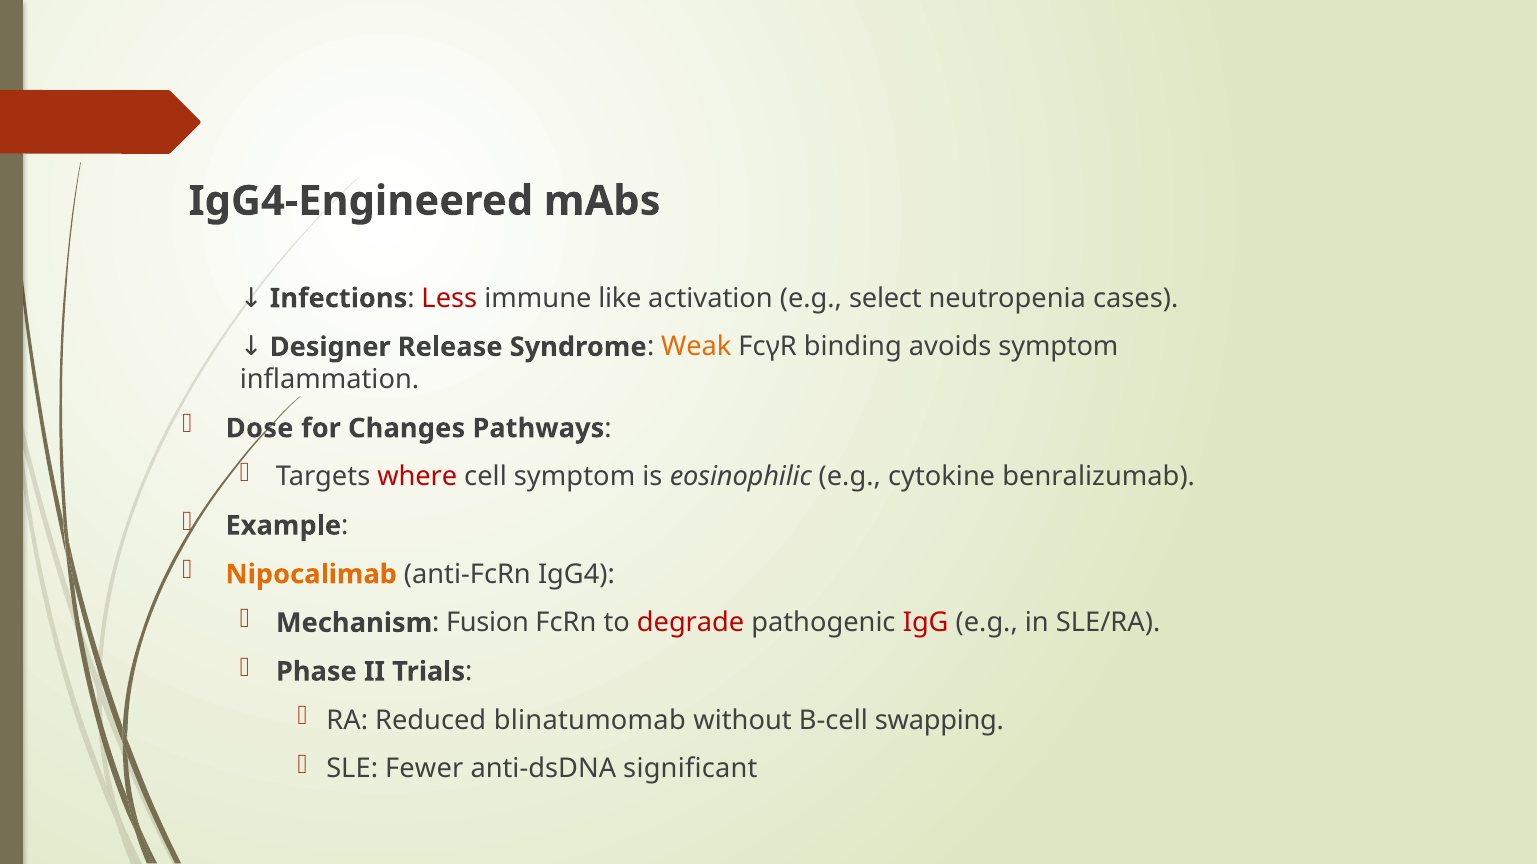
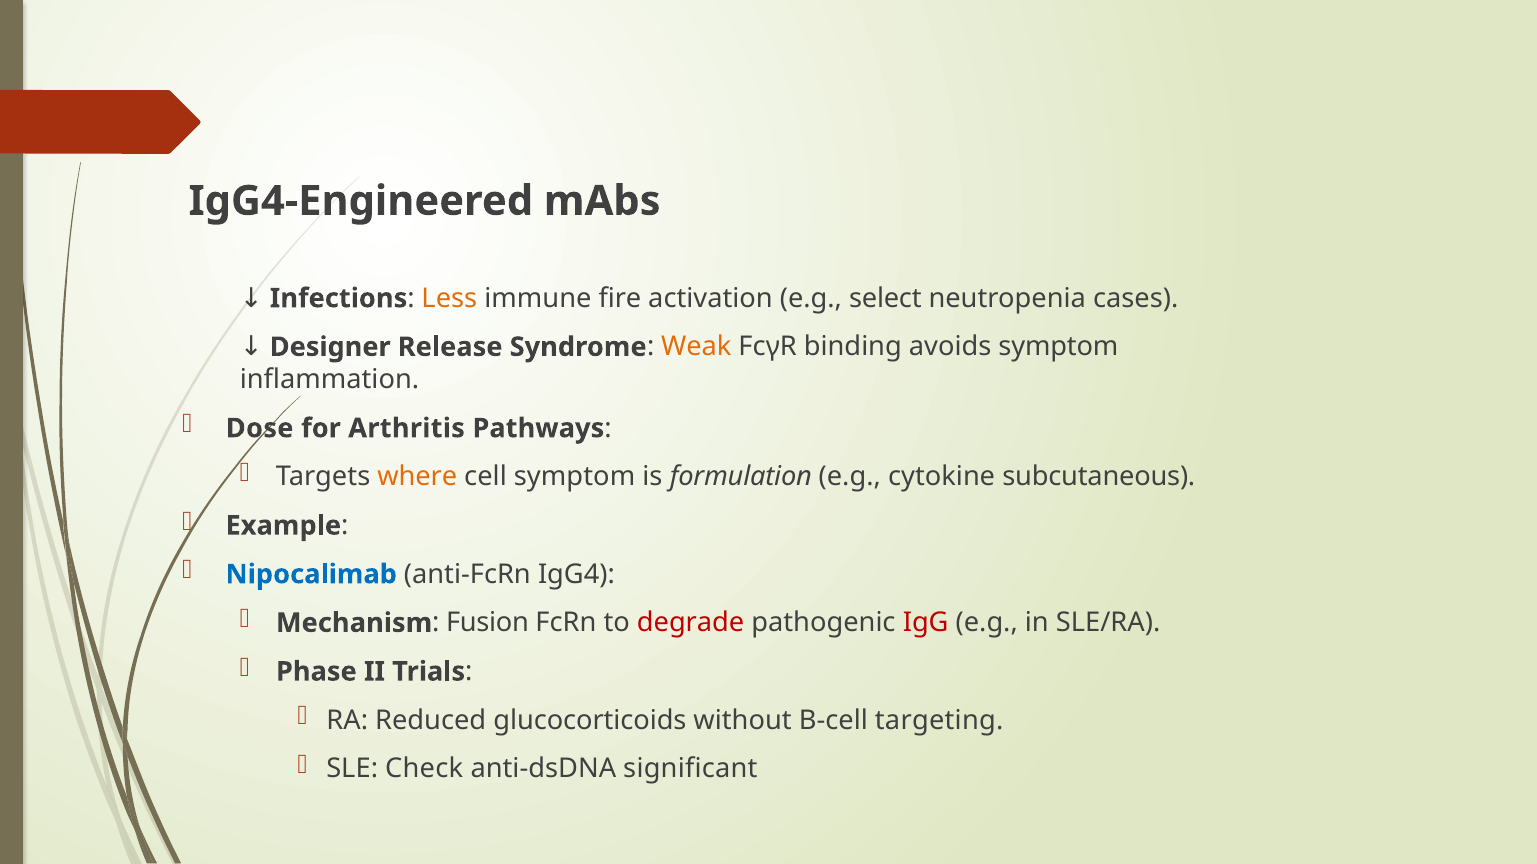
Less colour: red -> orange (449, 298)
like: like -> fire (620, 298)
Changes: Changes -> Arthritis (407, 429)
where colour: red -> orange (417, 477)
eosinophilic: eosinophilic -> formulation (741, 477)
benralizumab: benralizumab -> subcutaneous (1099, 477)
Nipocalimab colour: orange -> blue (311, 575)
blinatumomab: blinatumomab -> glucocorticoids (590, 721)
swapping: swapping -> targeting (939, 721)
Fewer: Fewer -> Check (424, 769)
